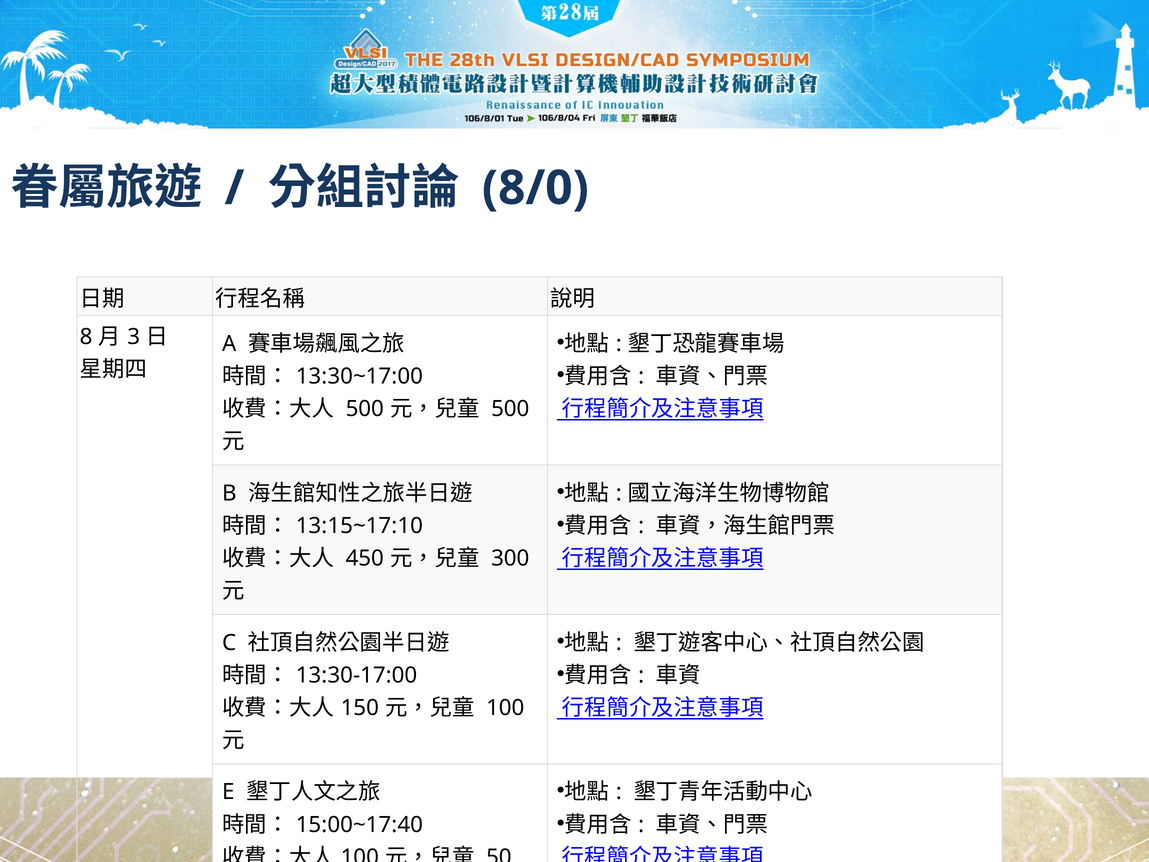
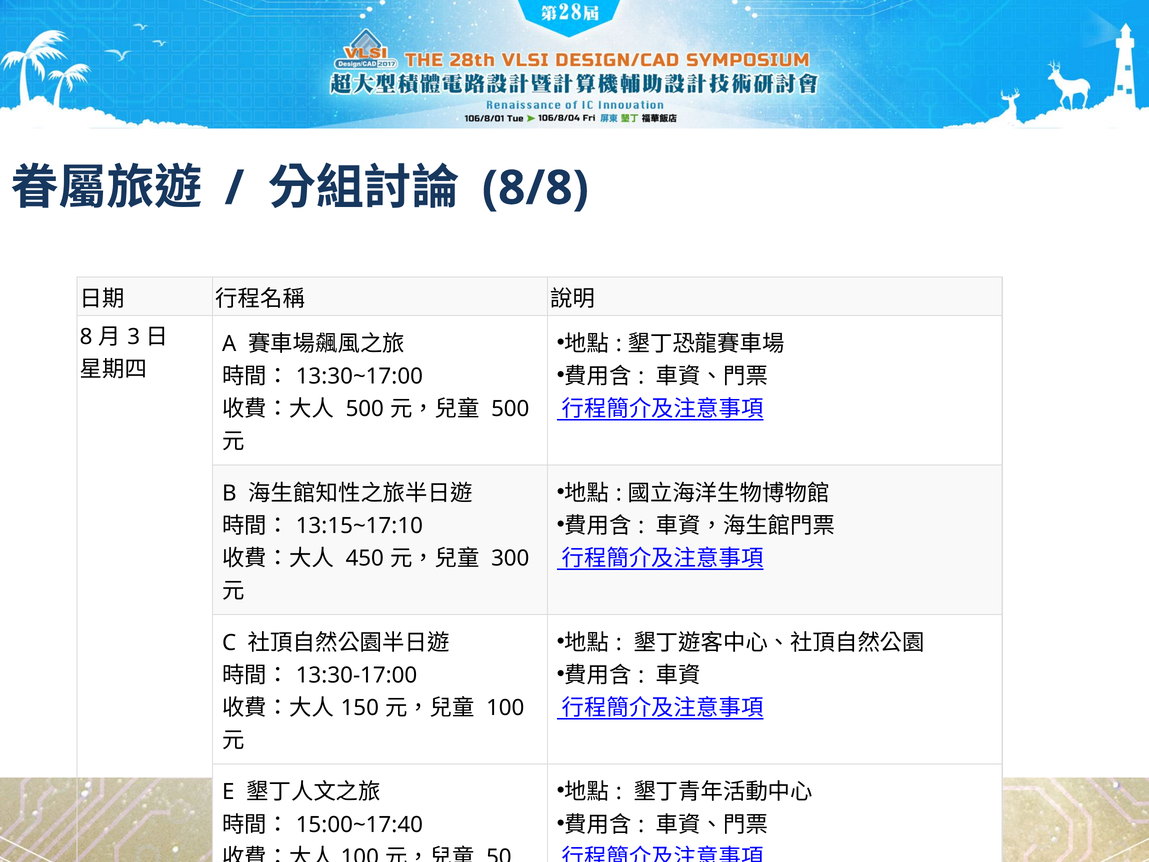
8/0: 8/0 -> 8/8 (535, 188)
